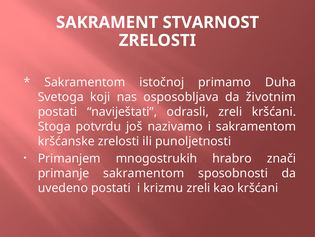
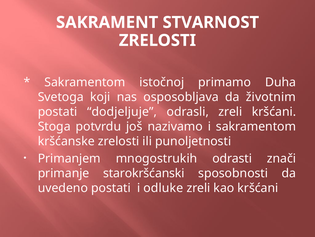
naviještati: naviještati -> dodjeljuje (122, 111)
hrabro: hrabro -> odrasti (232, 158)
primanje sakramentom: sakramentom -> starokršćanski (144, 173)
krizmu: krizmu -> odluke (163, 187)
